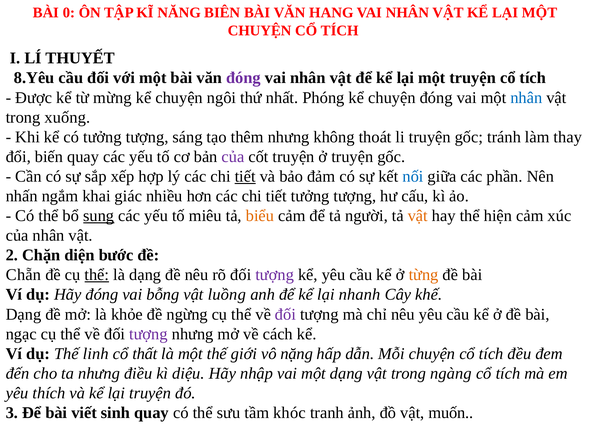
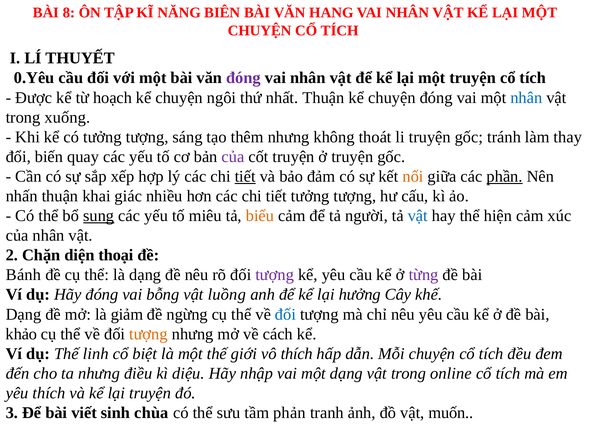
0: 0 -> 8 (69, 13)
8.Yêu: 8.Yêu -> 0.Yêu (34, 78)
mừng: mừng -> hoạch (113, 97)
nhất Phóng: Phóng -> Thuận (323, 97)
nối colour: blue -> orange (413, 176)
phần underline: none -> present (505, 176)
nhấn ngắm: ngắm -> thuận (60, 196)
vật colour: orange -> blue (418, 216)
bước: bước -> thoại (116, 255)
Chẵn: Chẵn -> Bánh (23, 275)
thể underline: present -> none (97, 275)
từng colour: orange -> purple (424, 275)
nhanh: nhanh -> hưởng (360, 294)
khỏe: khỏe -> giảm (127, 314)
đối colour: purple -> blue (285, 314)
ngạc: ngạc -> khảo (21, 334)
tượng colour: purple -> orange (148, 334)
thất: thất -> biệt (145, 353)
vô nặng: nặng -> thích (297, 353)
ngàng: ngàng -> online (451, 373)
sinh quay: quay -> chùa (151, 412)
khóc: khóc -> phản (289, 412)
